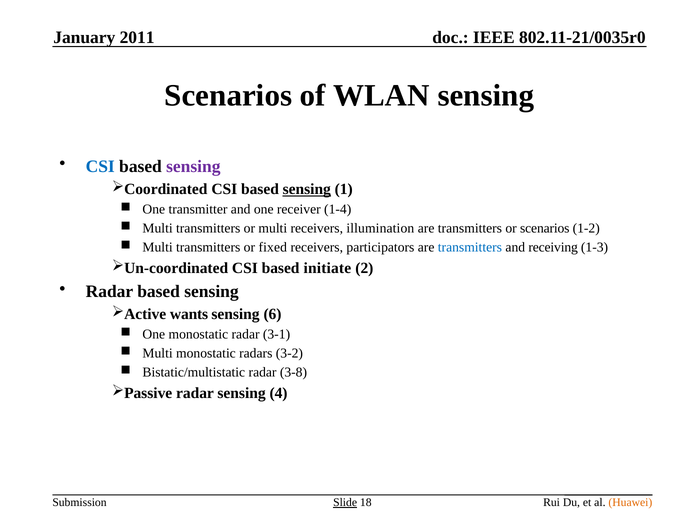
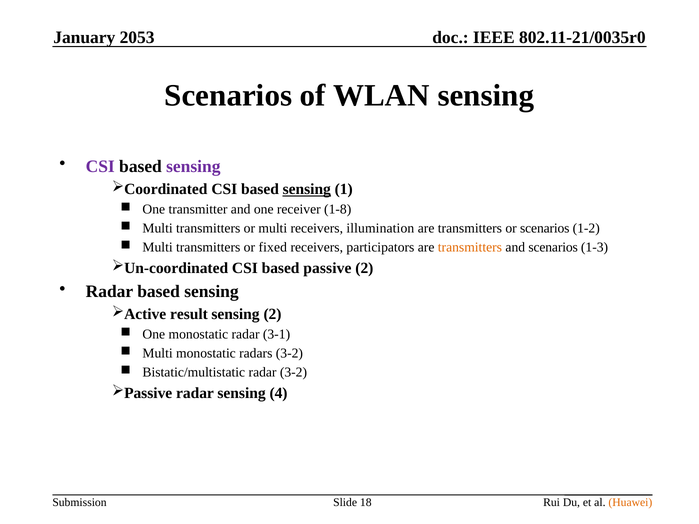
2011: 2011 -> 2053 (137, 37)
CSI colour: blue -> purple (100, 167)
1-4: 1-4 -> 1-8 (338, 210)
transmitters colour: blue -> orange (470, 248)
and receiving: receiving -> scenarios (553, 248)
initiate: initiate -> passive (327, 268)
wants: wants -> result (189, 315)
sensing 6: 6 -> 2 (273, 315)
radar 3-8: 3-8 -> 3-2 (293, 373)
Slide underline: present -> none (345, 503)
